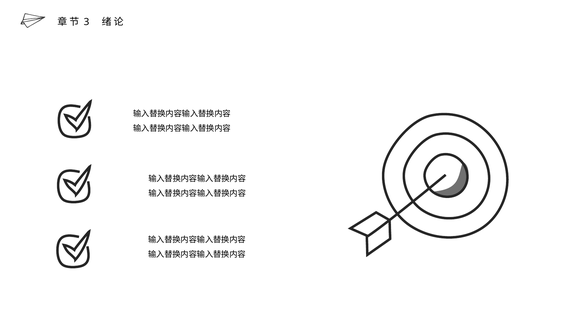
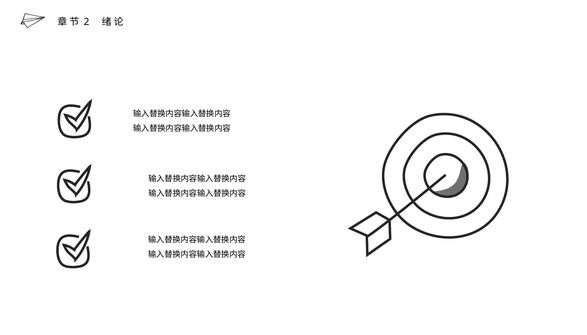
3: 3 -> 2 (86, 22)
